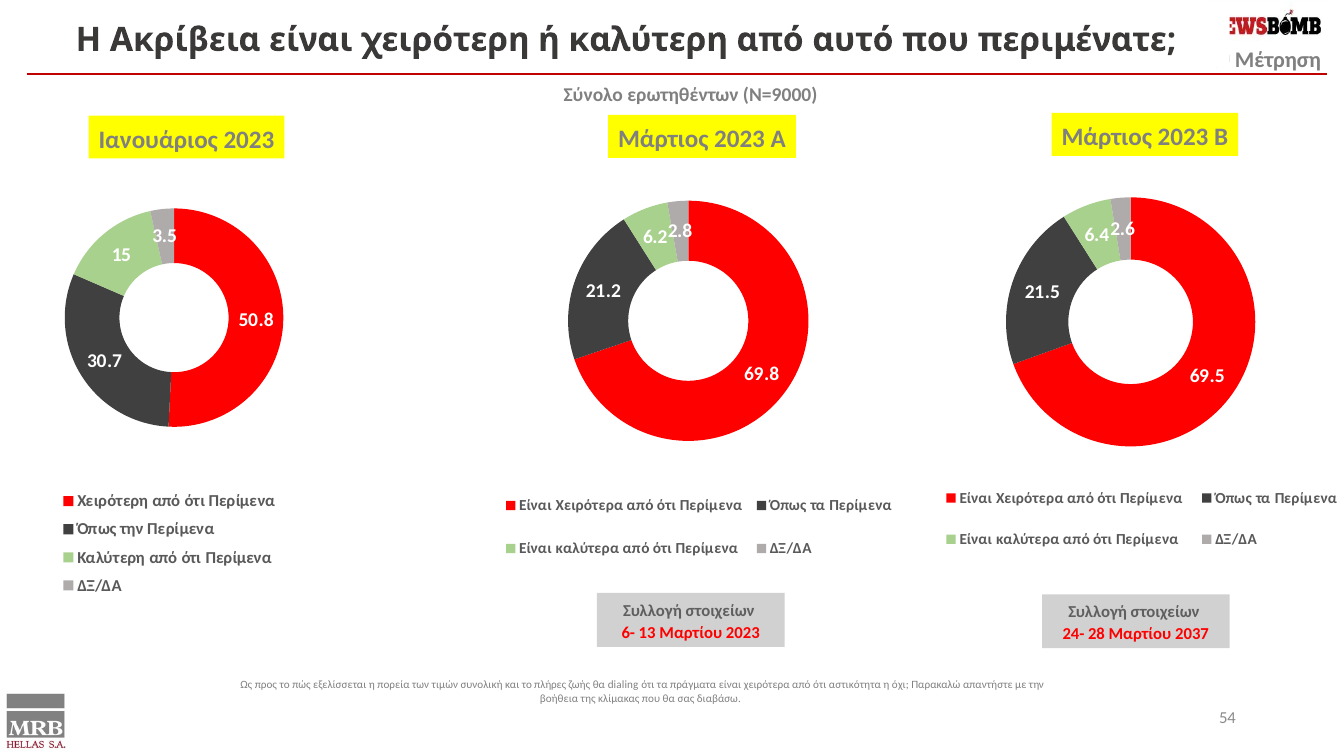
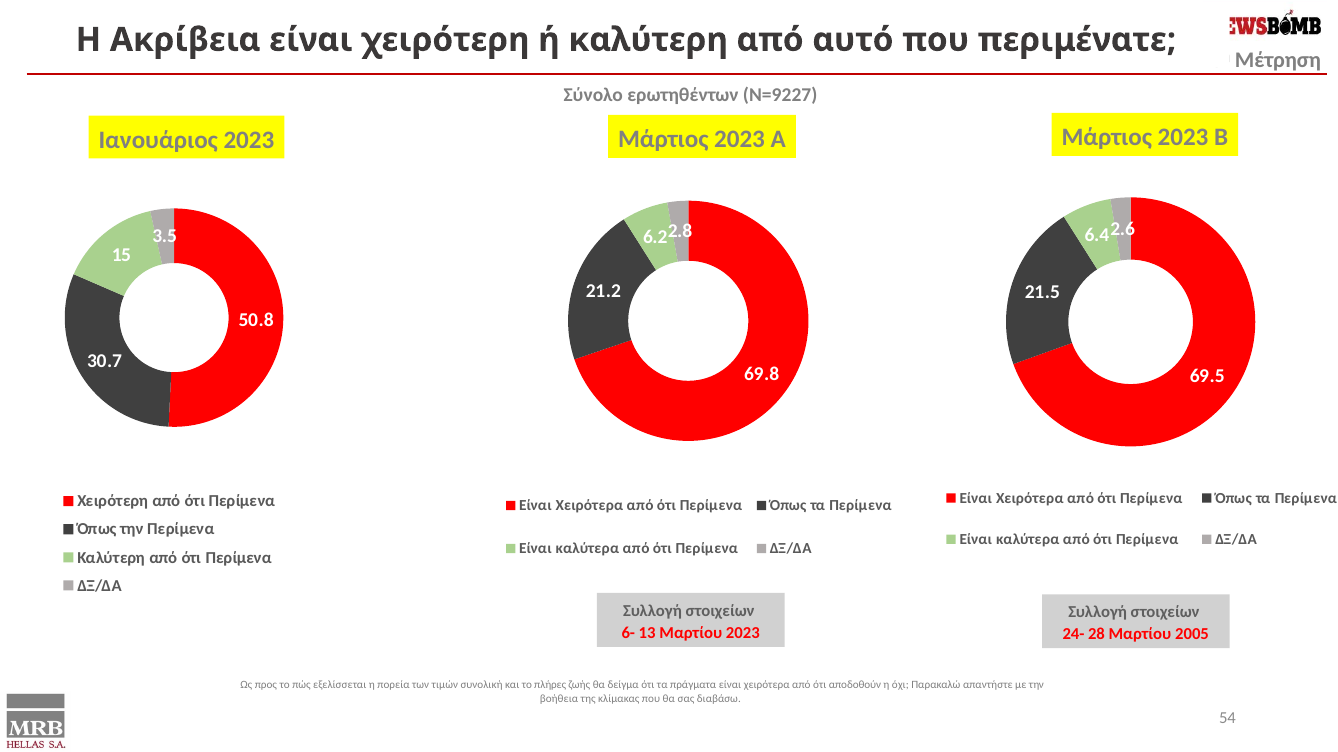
Ν=9000: Ν=9000 -> Ν=9227 (780, 95)
2037: 2037 -> 2005 (1192, 635)
dialing: dialing -> δείγμα (623, 686)
αστικότητα: αστικότητα -> αποδοθούν (855, 686)
